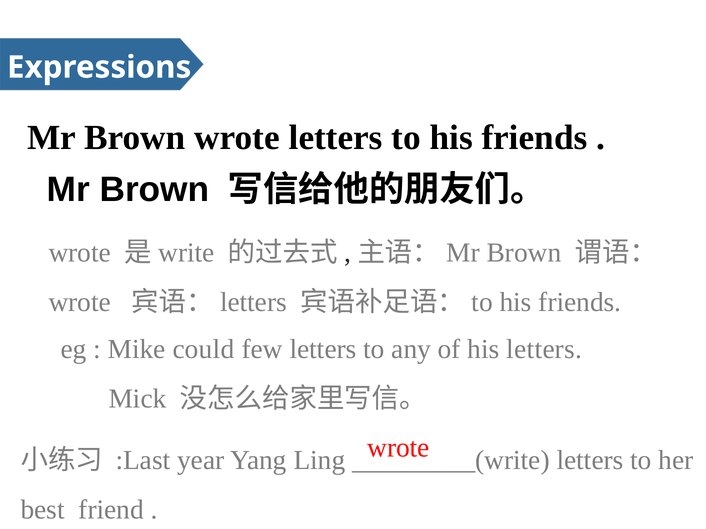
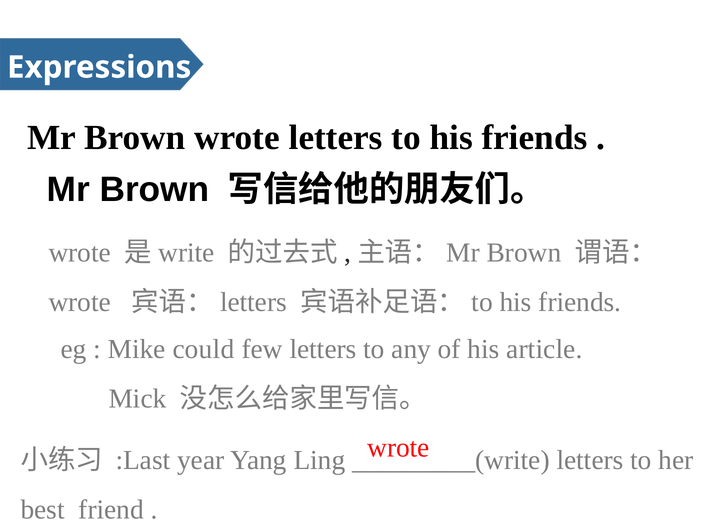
his letters: letters -> article (544, 349)
